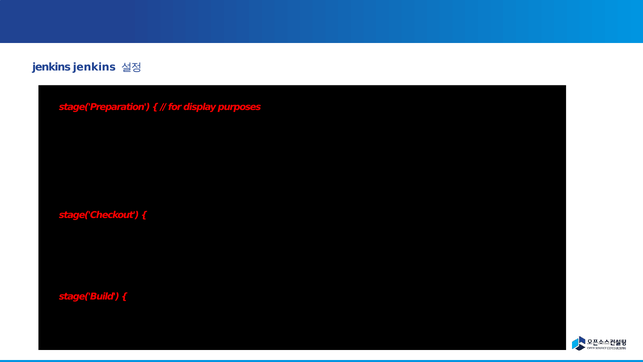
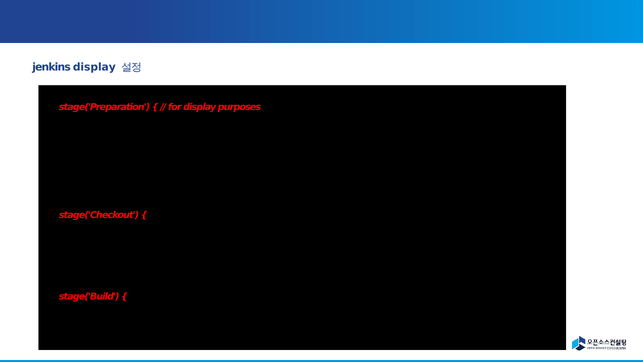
jenkins jenkins: jenkins -> display (94, 67)
